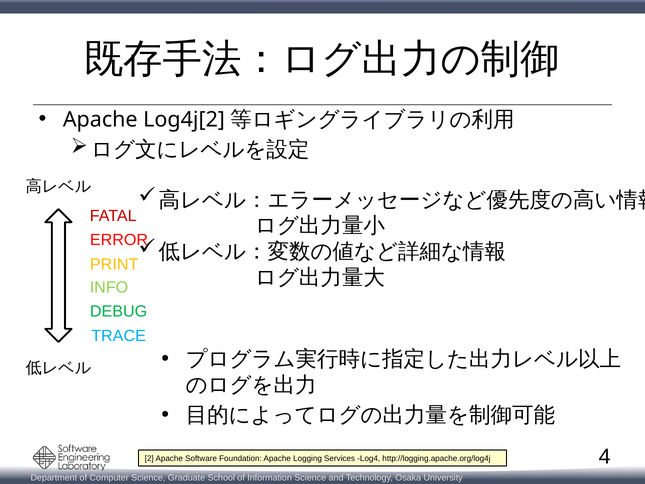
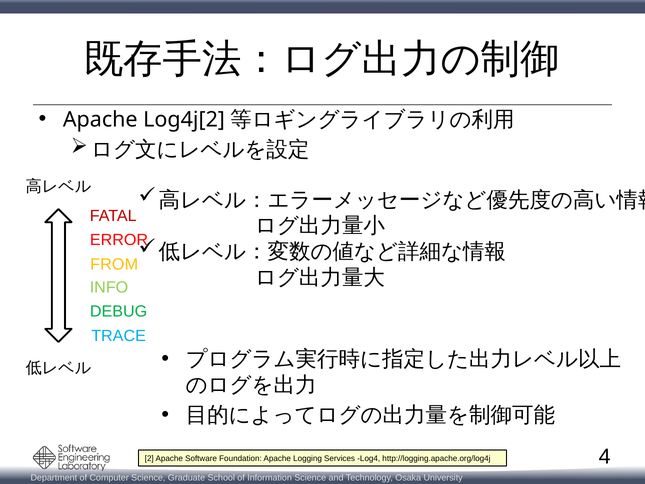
PRINT: PRINT -> FROM (114, 264)
